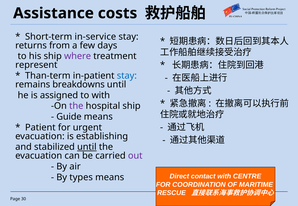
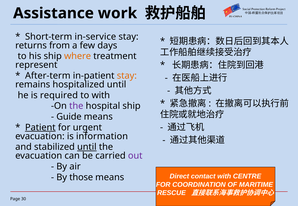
costs: costs -> work (117, 13)
where colour: purple -> orange (78, 56)
Than-term: Than-term -> After-term (48, 76)
stay colour: blue -> orange (127, 76)
breakdowns: breakdowns -> hospitalized (79, 85)
assigned: assigned -> required (59, 95)
Patient underline: none -> present (40, 128)
establishing: establishing -> information (102, 136)
types: types -> those (81, 177)
